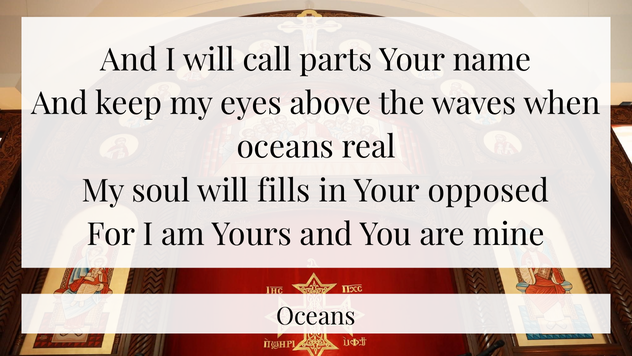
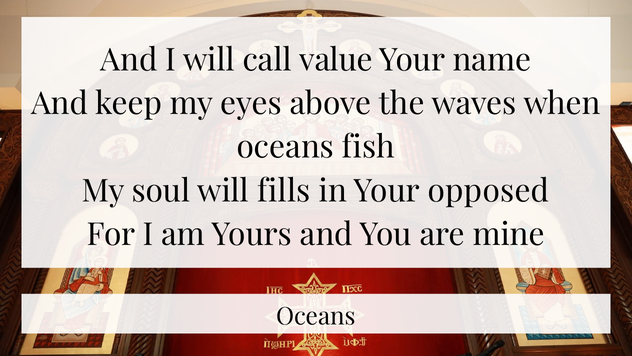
parts: parts -> value (336, 60)
real: real -> fish (368, 147)
